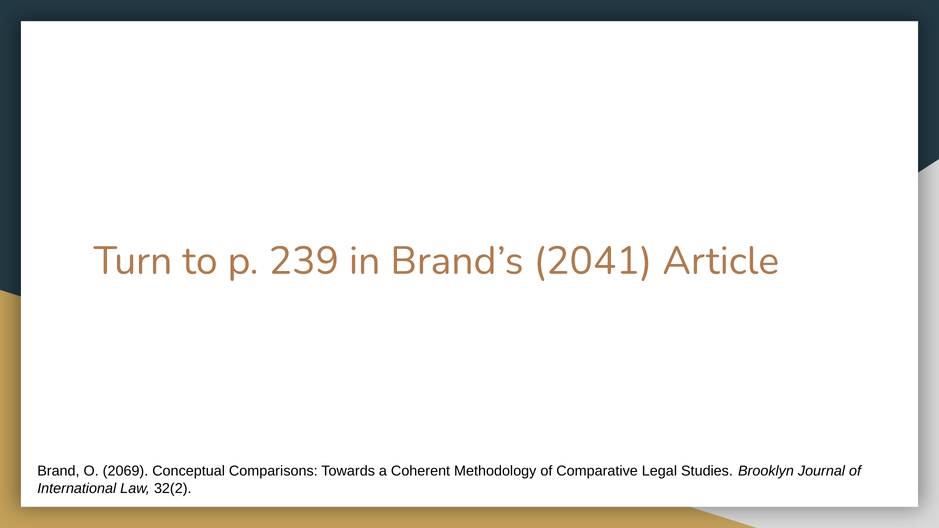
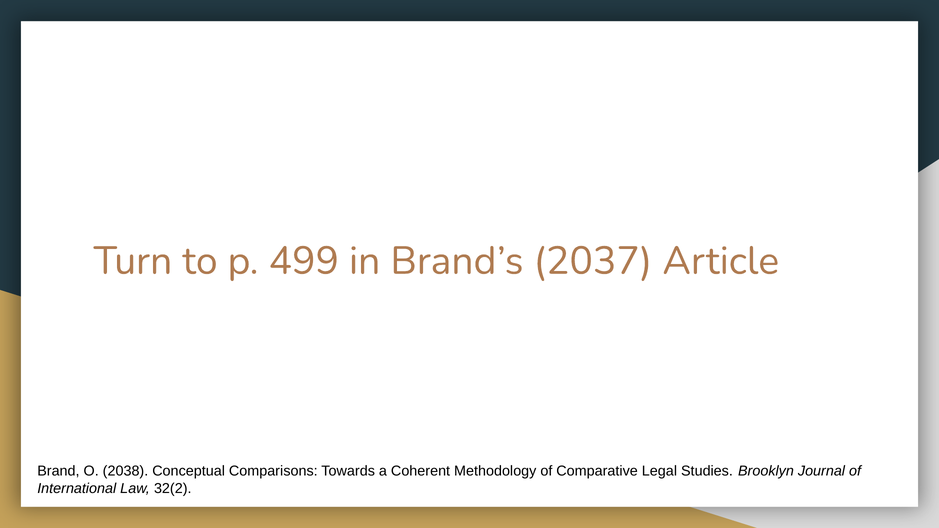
239: 239 -> 499 (304, 261)
2041: 2041 -> 2037 (593, 261)
2069: 2069 -> 2038 (126, 471)
